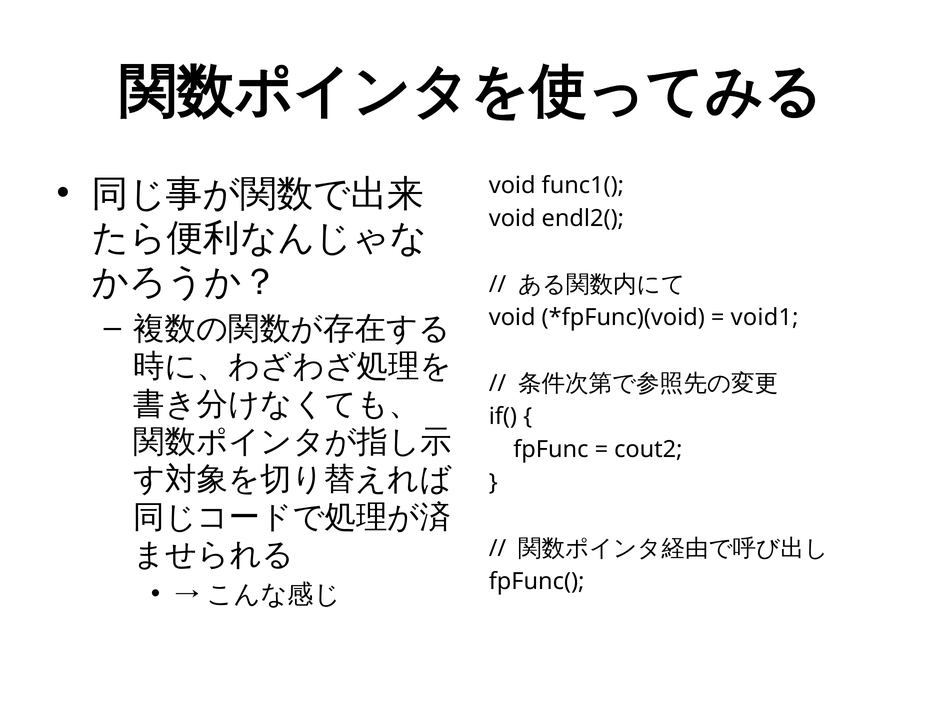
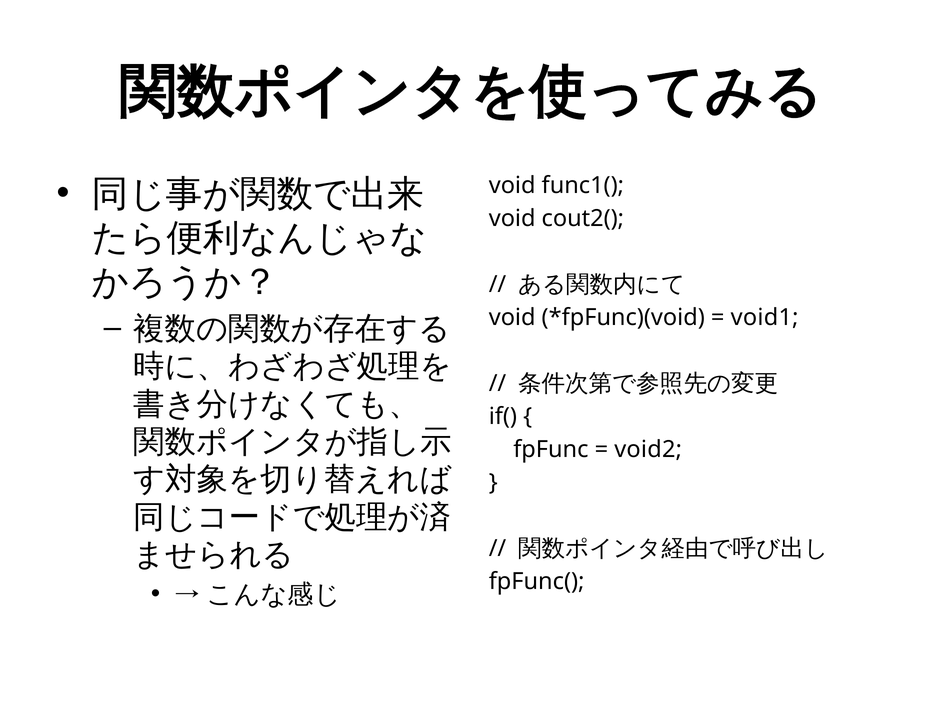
endl2(: endl2( -> cout2( (583, 219)
cout2: cout2 -> void2 (648, 450)
